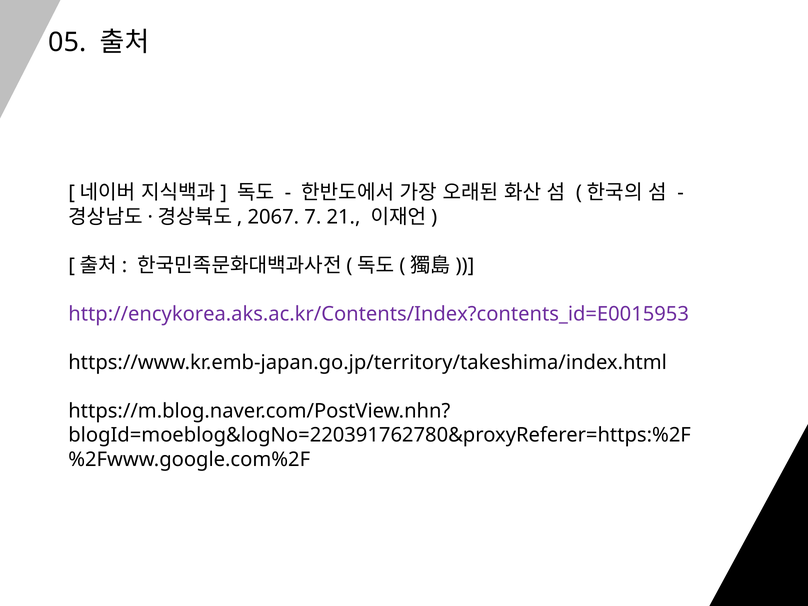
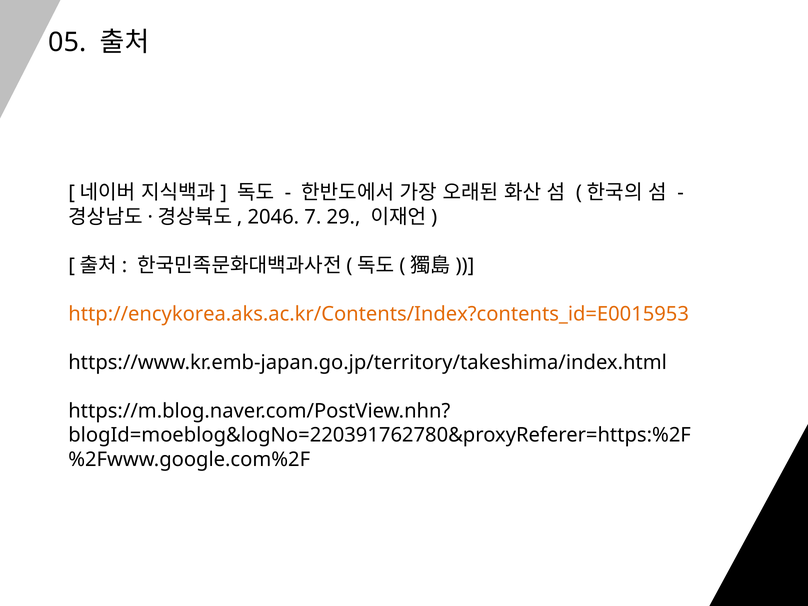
2067: 2067 -> 2046 (273, 217)
21: 21 -> 29 (343, 217)
http://encykorea.aks.ac.kr/Contents/Index?contents_id=E0015953 colour: purple -> orange (379, 314)
